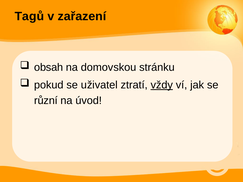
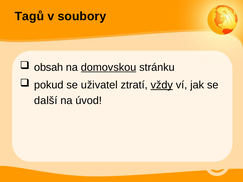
zařazení: zařazení -> soubory (82, 16)
domovskou underline: none -> present (109, 67)
různí: různí -> další (46, 101)
